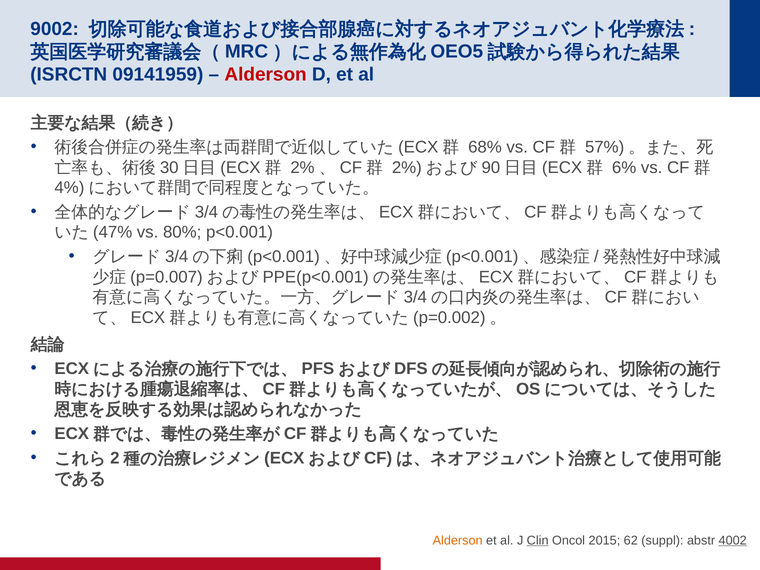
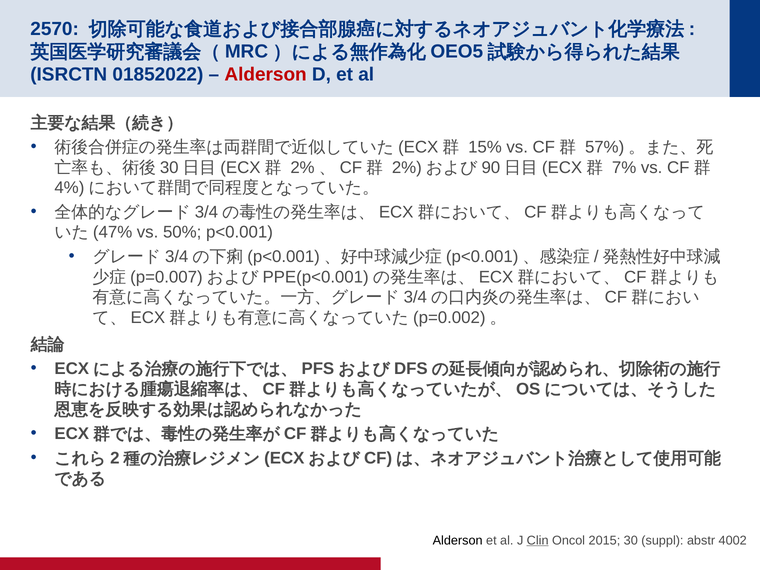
9002: 9002 -> 2570 (55, 29)
09141959: 09141959 -> 01852022 (158, 75)
68%: 68% -> 15% (485, 147)
6%: 6% -> 7% (624, 167)
80%: 80% -> 50% (182, 232)
Alderson colour: orange -> black (458, 540)
62: 62 -> 30 (631, 540)
4002 underline: present -> none (733, 540)
